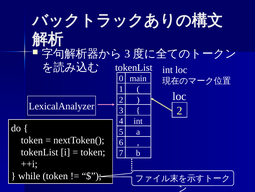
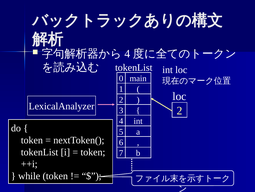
3: 3 -> 4 (127, 53)
